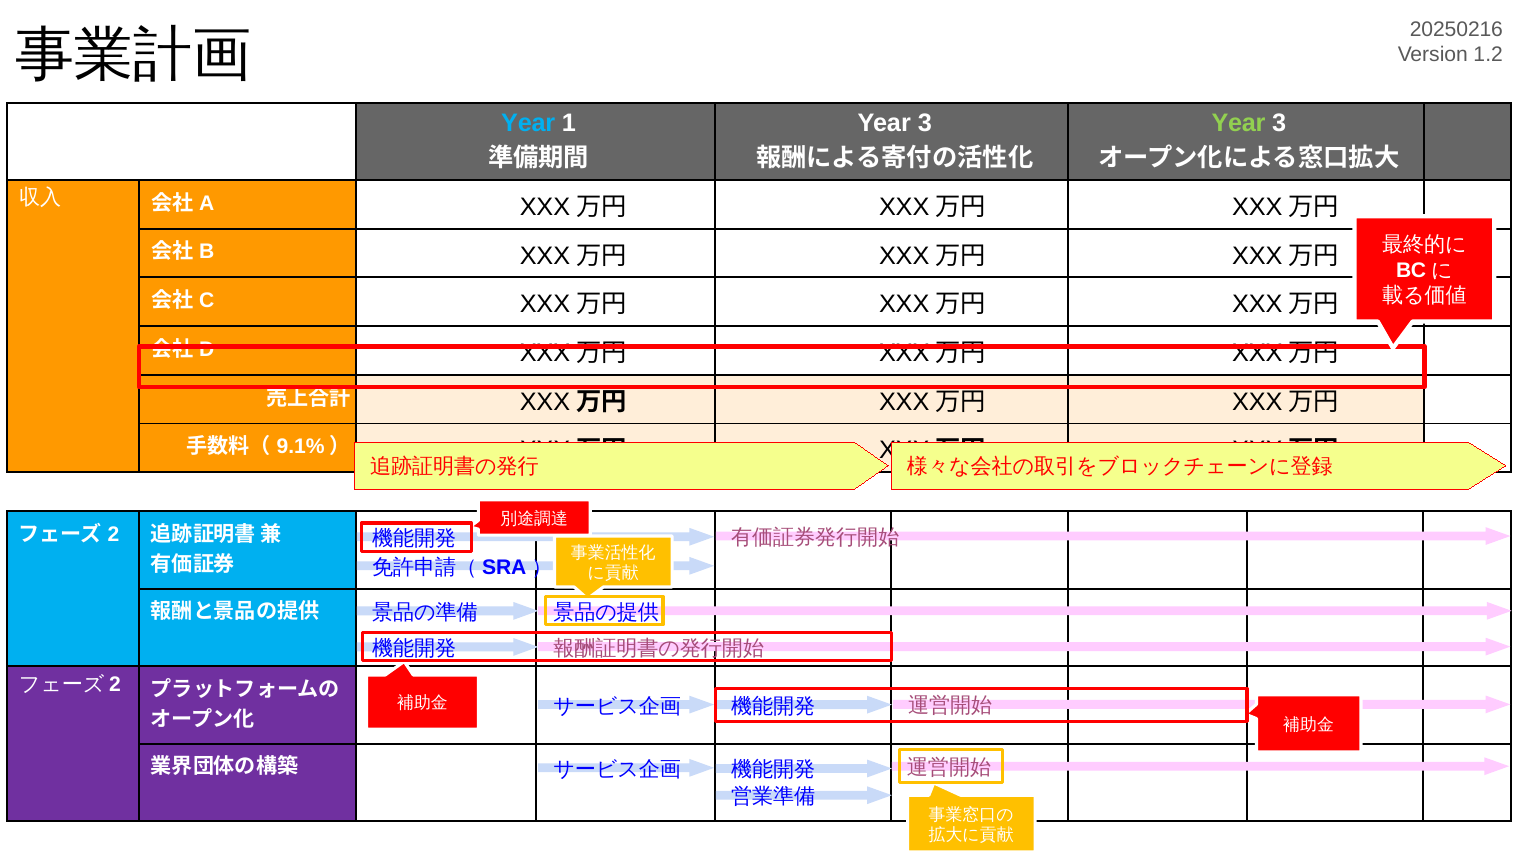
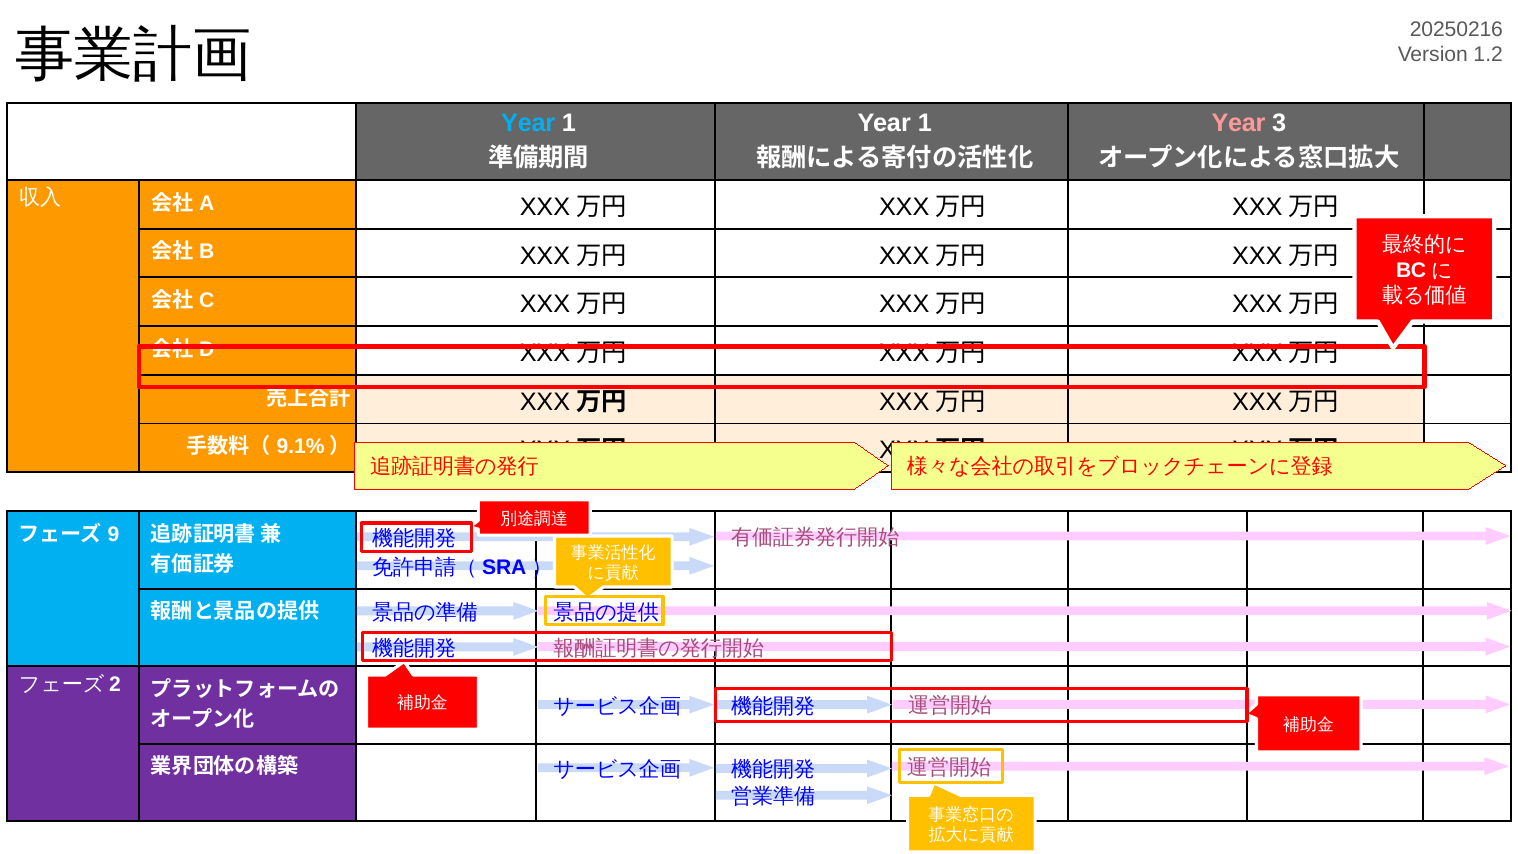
3: 3 -> 1 (925, 124)
Year colour: light green -> pink (1239, 124)
2: 2 -> 9 (113, 534)
